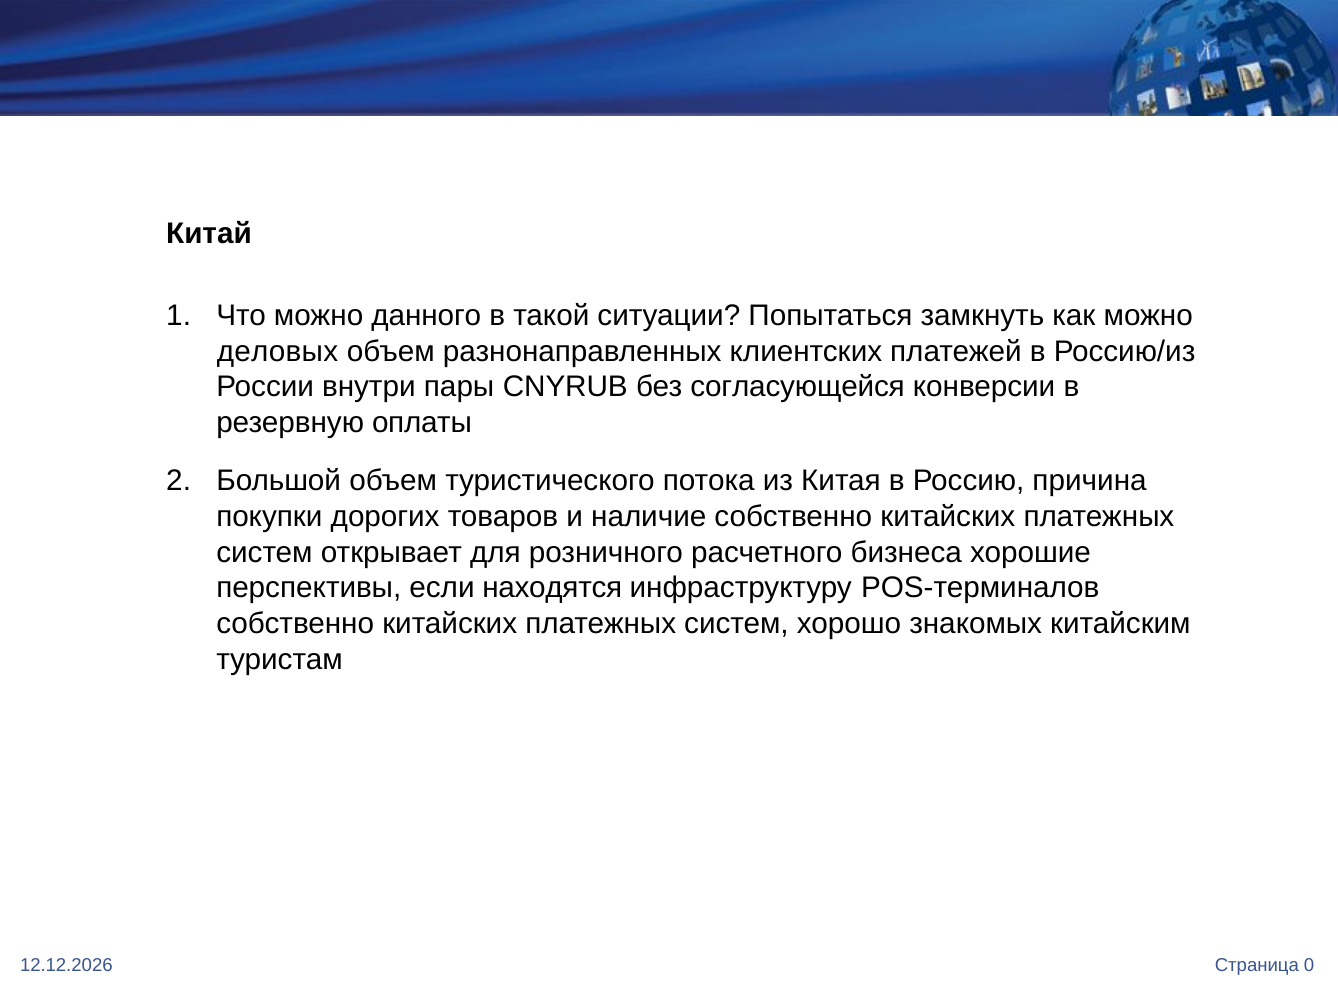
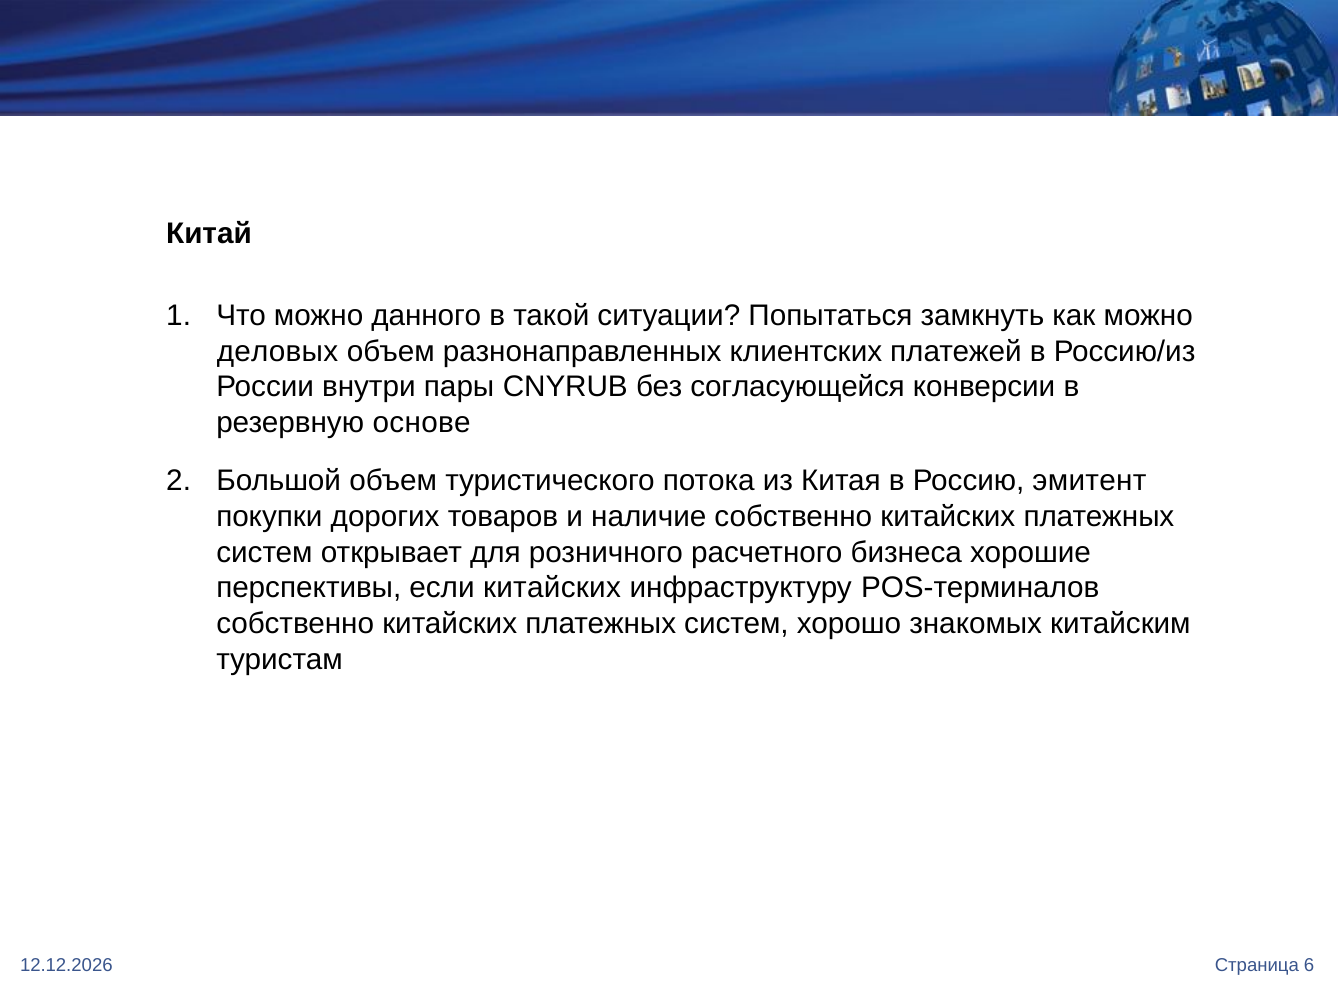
оплаты: оплаты -> основе (422, 423)
причина: причина -> эмитент (1089, 481)
если находятся: находятся -> китайских (552, 588)
0: 0 -> 6 (1309, 965)
